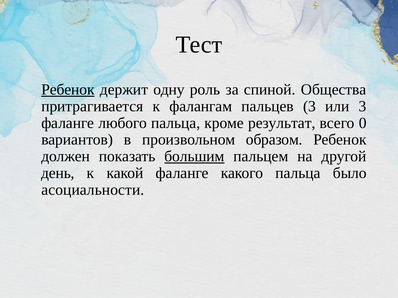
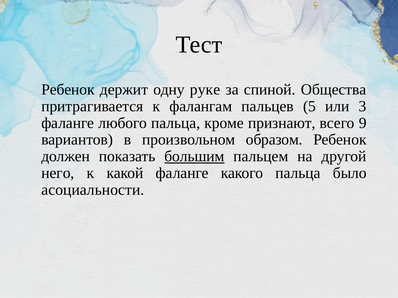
Ребенок underline: present -> none (68, 90)
роль: роль -> руке (205, 90)
пальцев 3: 3 -> 5 (310, 106)
результат: результат -> признают (282, 123)
0: 0 -> 9 (363, 123)
день: день -> него (58, 173)
